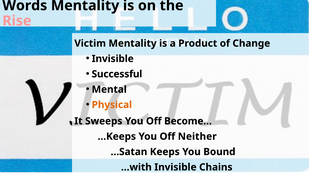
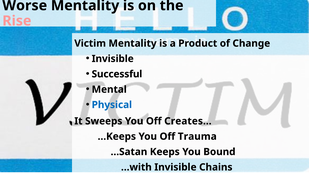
Words: Words -> Worse (25, 6)
Physical colour: orange -> blue (112, 105)
Become…: Become… -> Creates… (188, 121)
Neither: Neither -> Trauma (197, 136)
